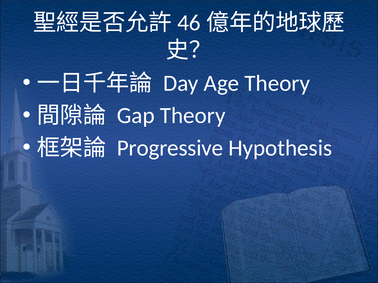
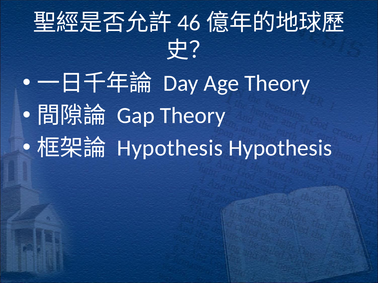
Progressive: Progressive -> Hypothesis (170, 148)
